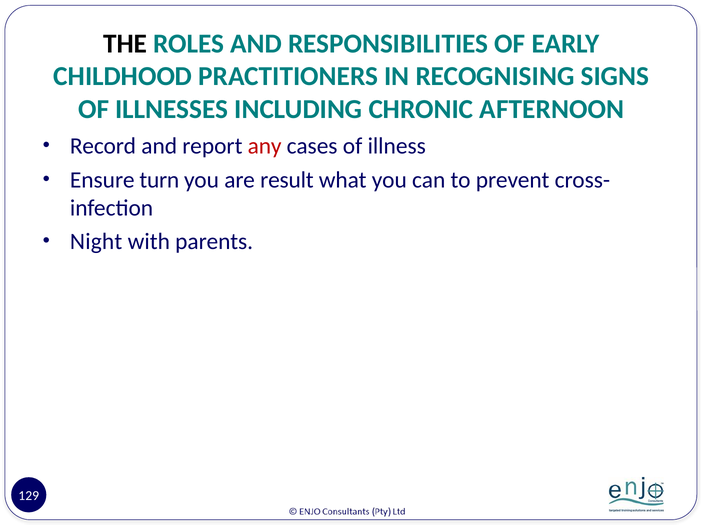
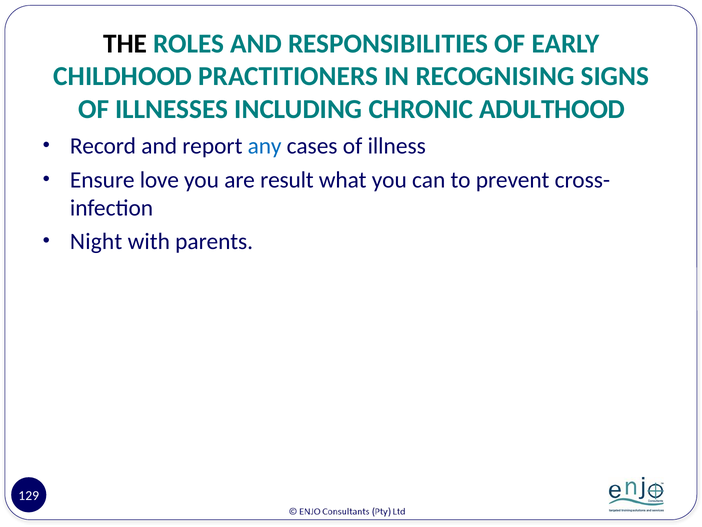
AFTERNOON: AFTERNOON -> ADULTHOOD (552, 109)
any colour: red -> blue (265, 146)
turn: turn -> love (159, 180)
